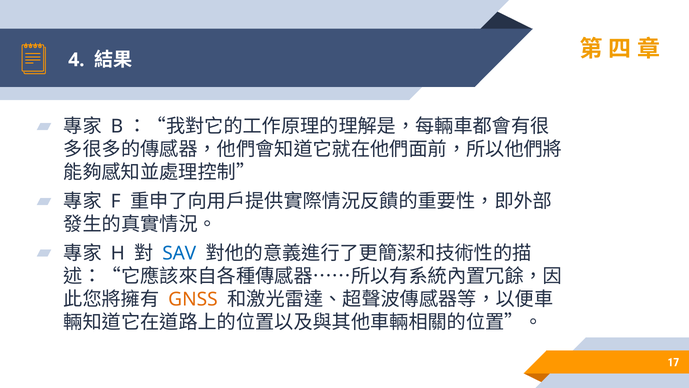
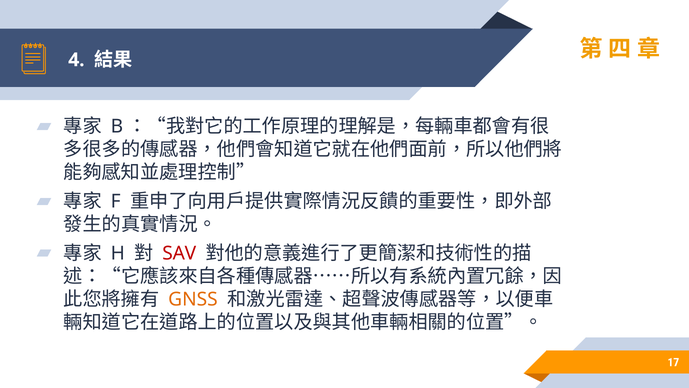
SAV colour: blue -> red (179, 253)
